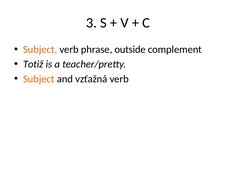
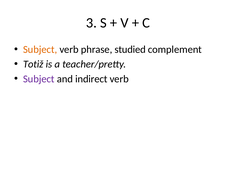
outside: outside -> studied (130, 50)
Subject colour: orange -> purple (39, 79)
vzťažná: vzťažná -> indirect (91, 79)
